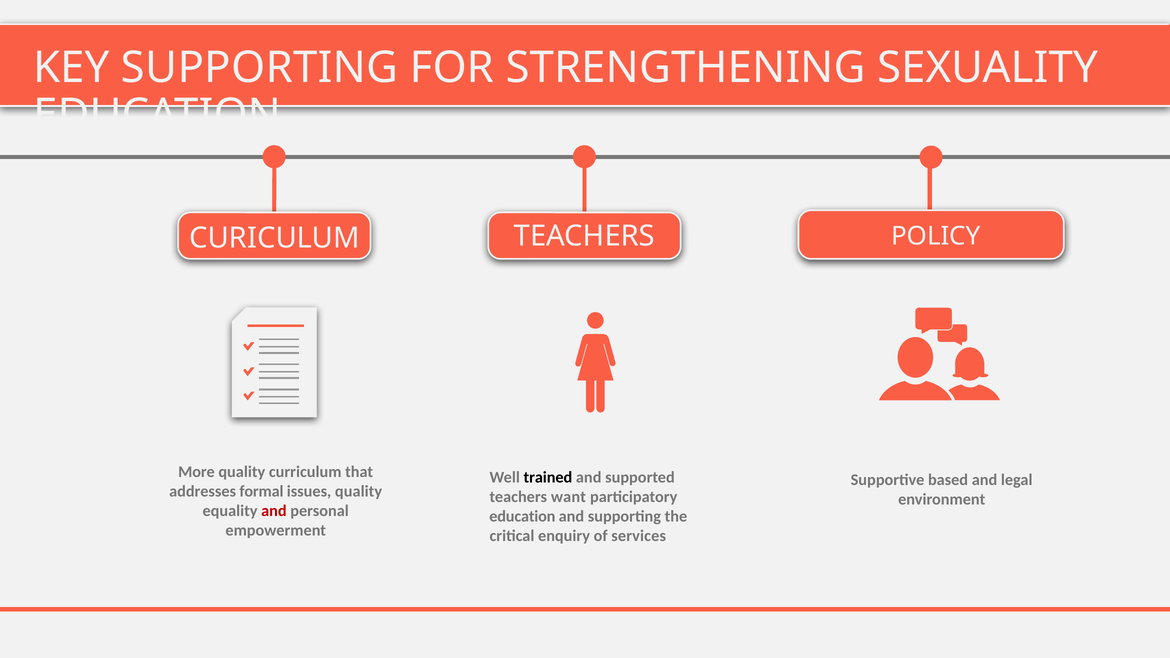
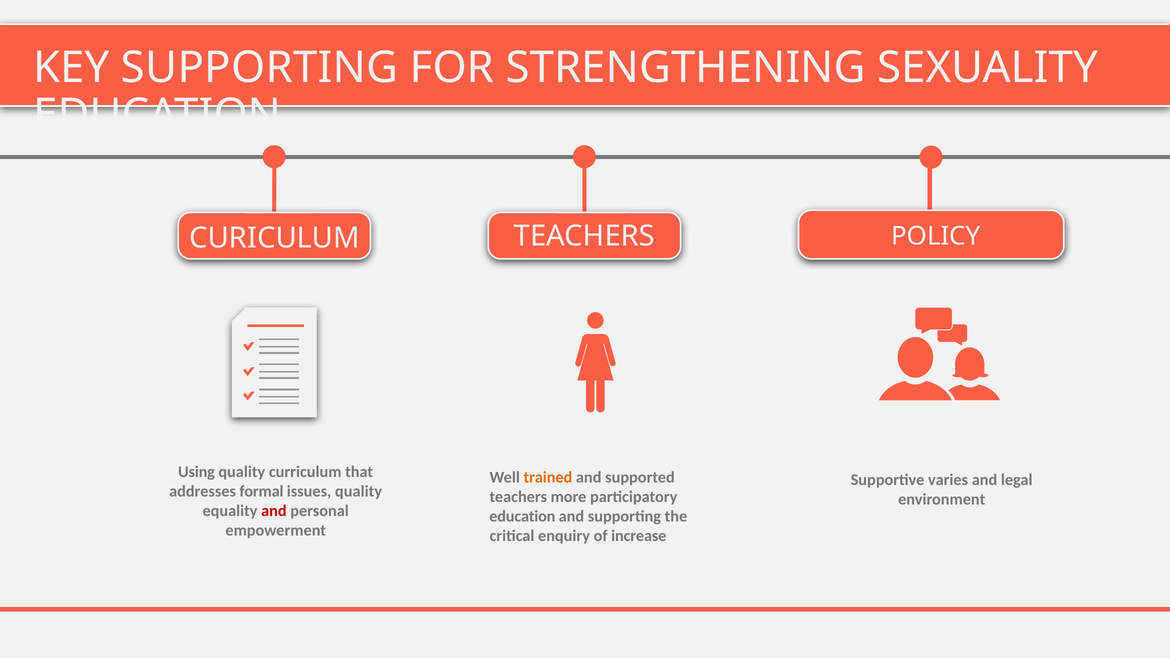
More: More -> Using (197, 472)
trained colour: black -> orange (548, 477)
based: based -> varies (948, 480)
want: want -> more (569, 497)
services: services -> increase (639, 536)
